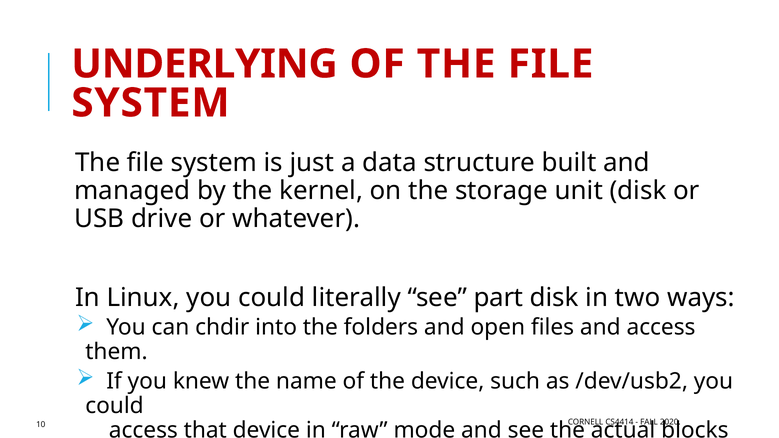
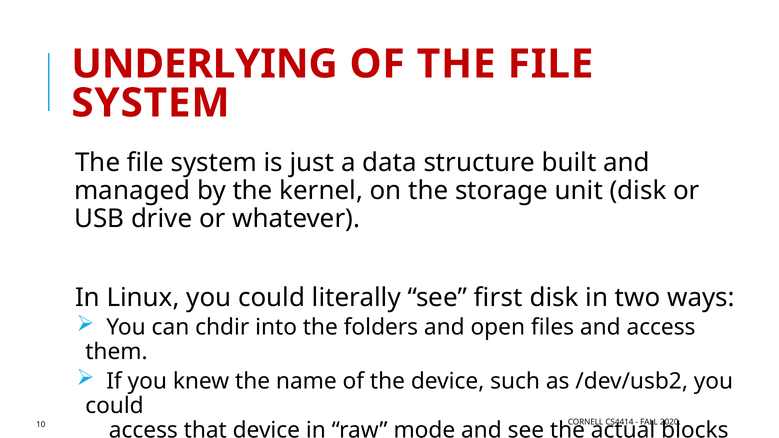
part: part -> first (498, 298)
